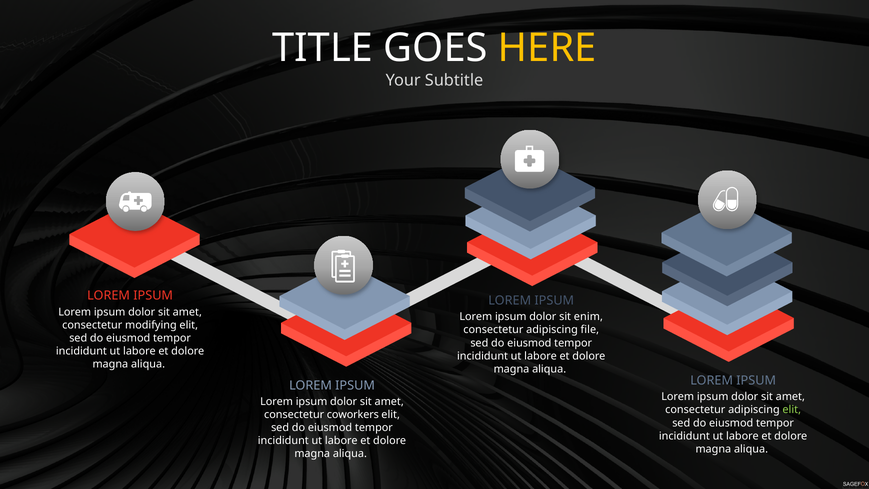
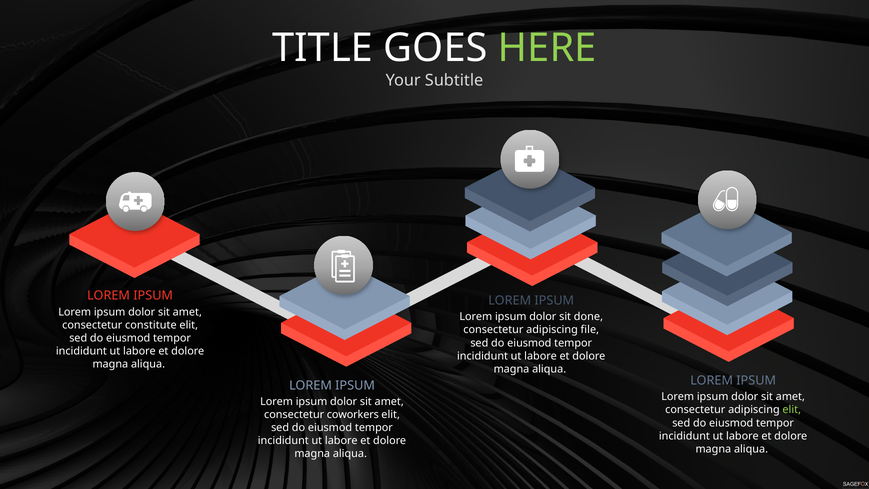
HERE colour: yellow -> light green (547, 48)
enim: enim -> done (588, 317)
modifying: modifying -> constitute (151, 325)
